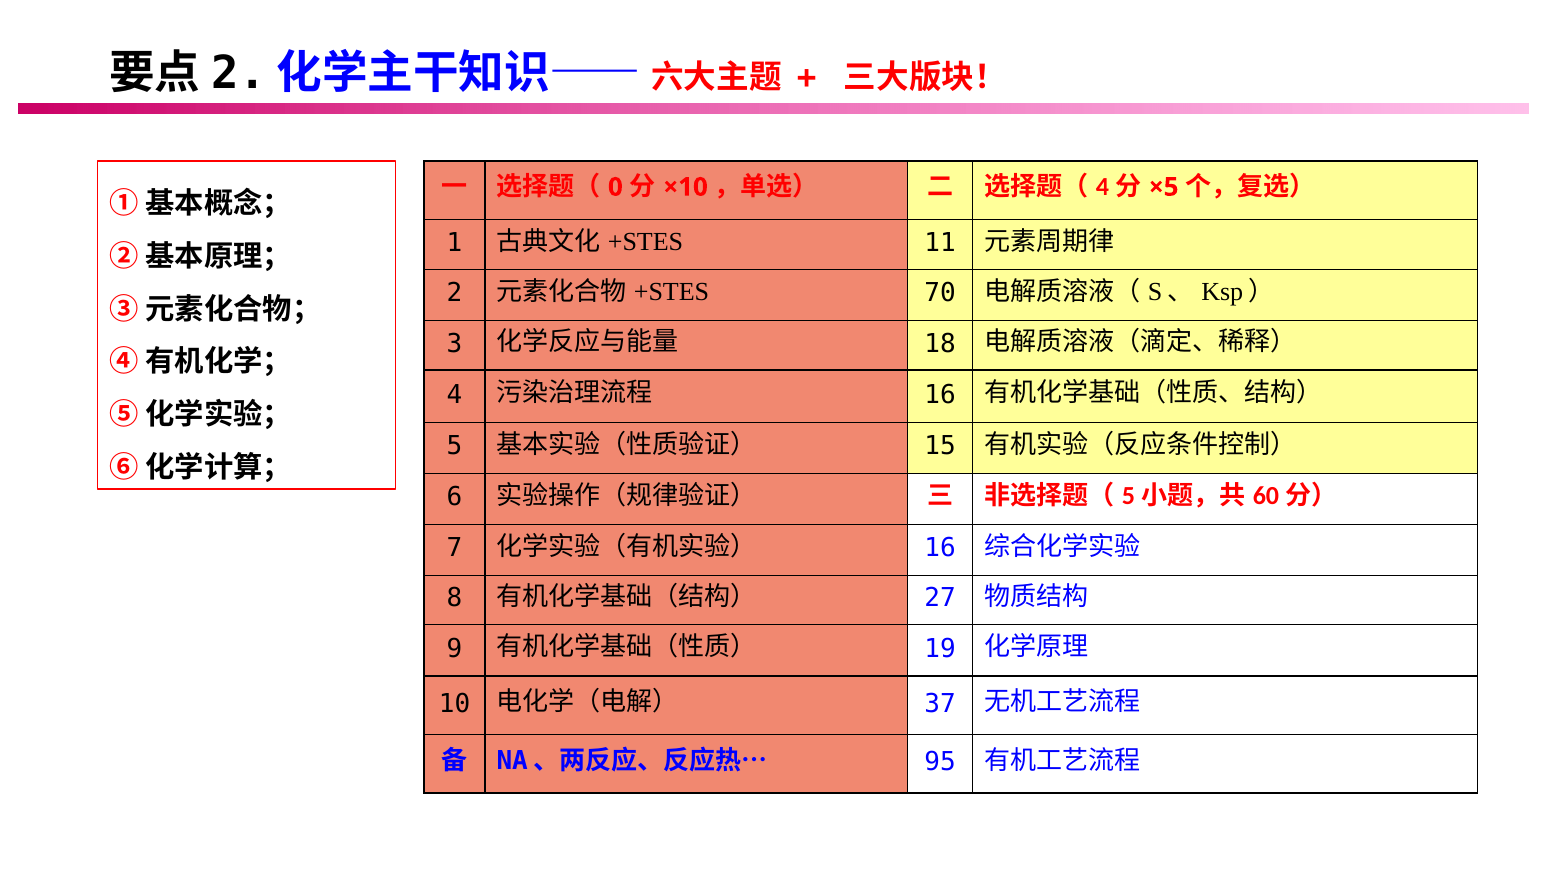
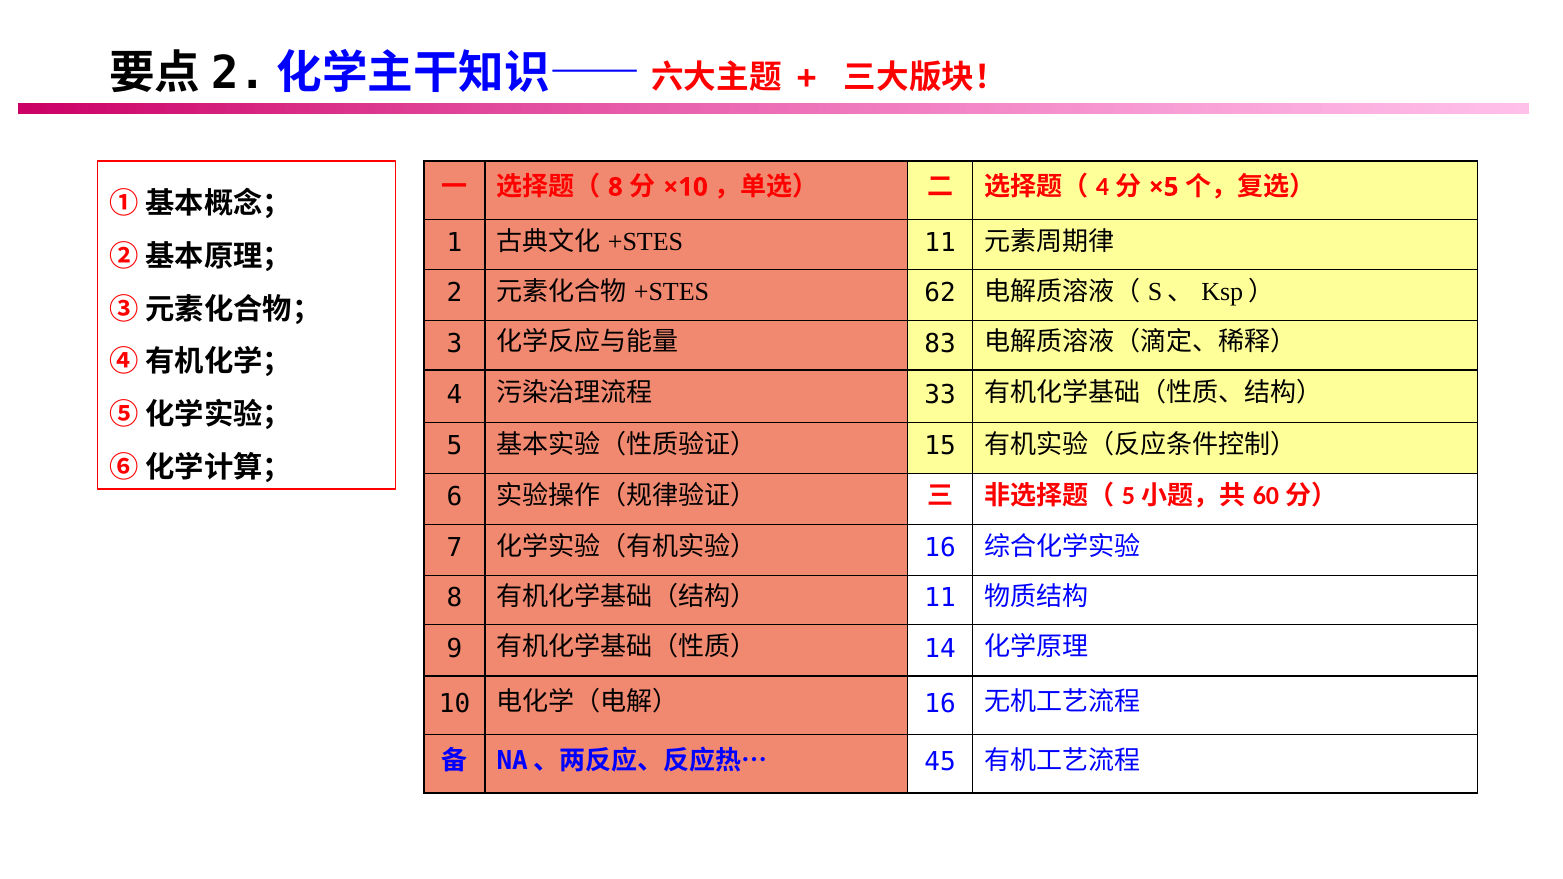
0: 0 -> 8 (615, 187)
70: 70 -> 62 (940, 293)
18: 18 -> 83 (940, 344)
16: 16 -> 33 (940, 395)
27: 27 -> 11 (940, 599)
19: 19 -> 14 (940, 649)
37: 37 -> 16 (940, 704)
95: 95 -> 45 (940, 762)
